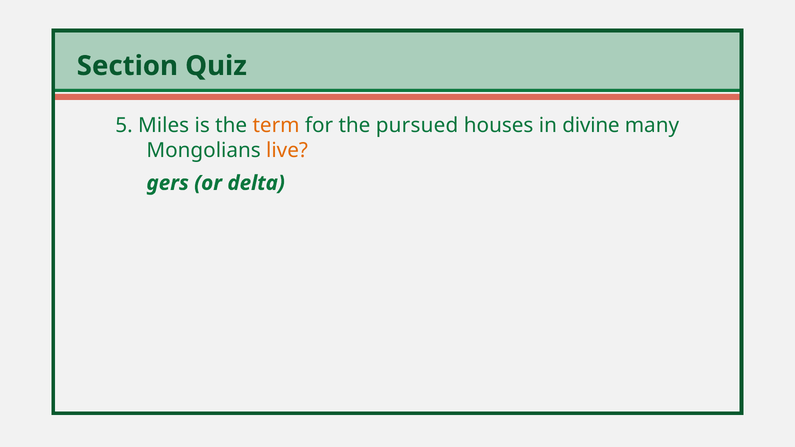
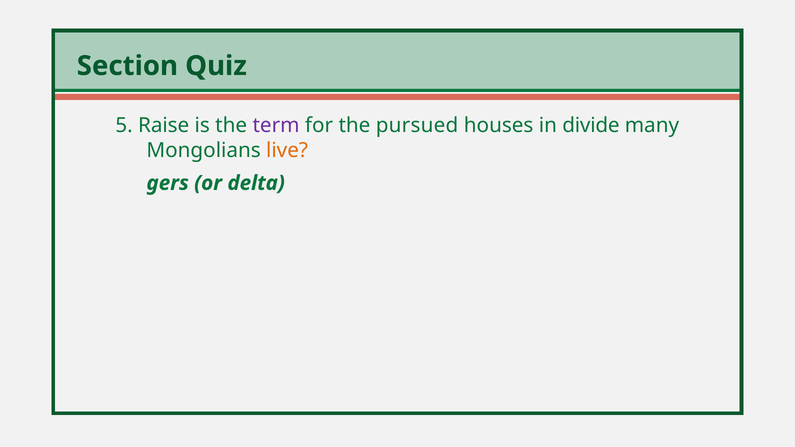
Miles: Miles -> Raise (164, 126)
term colour: orange -> purple (276, 126)
divine: divine -> divide (591, 126)
